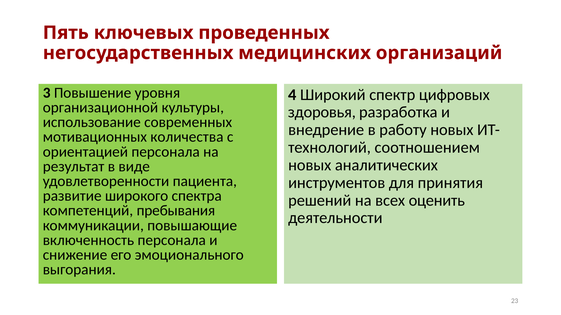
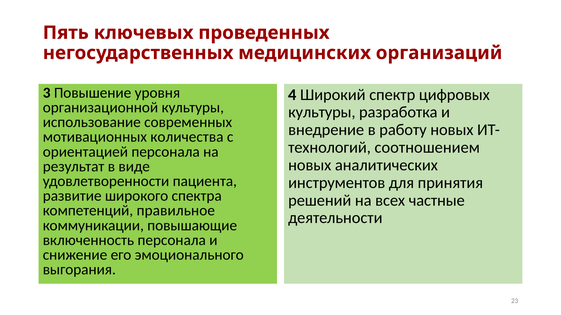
здоровья: здоровья -> культуры (322, 112)
оценить: оценить -> частные (437, 201)
пребывания: пребывания -> правильное (176, 211)
